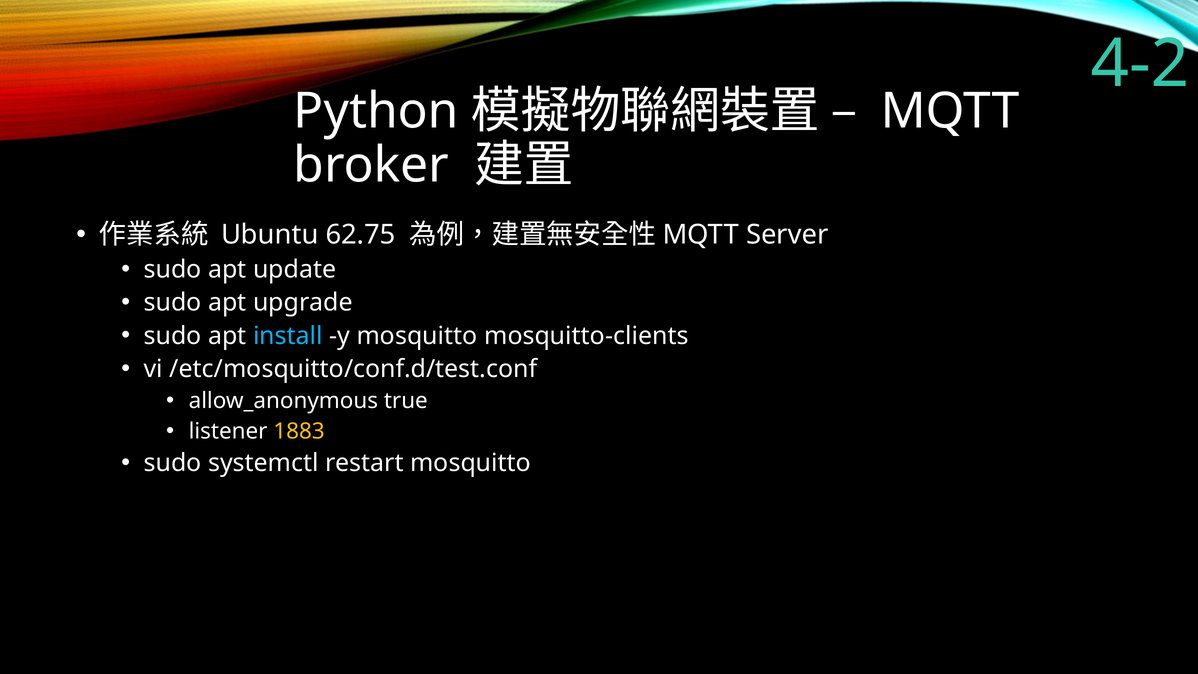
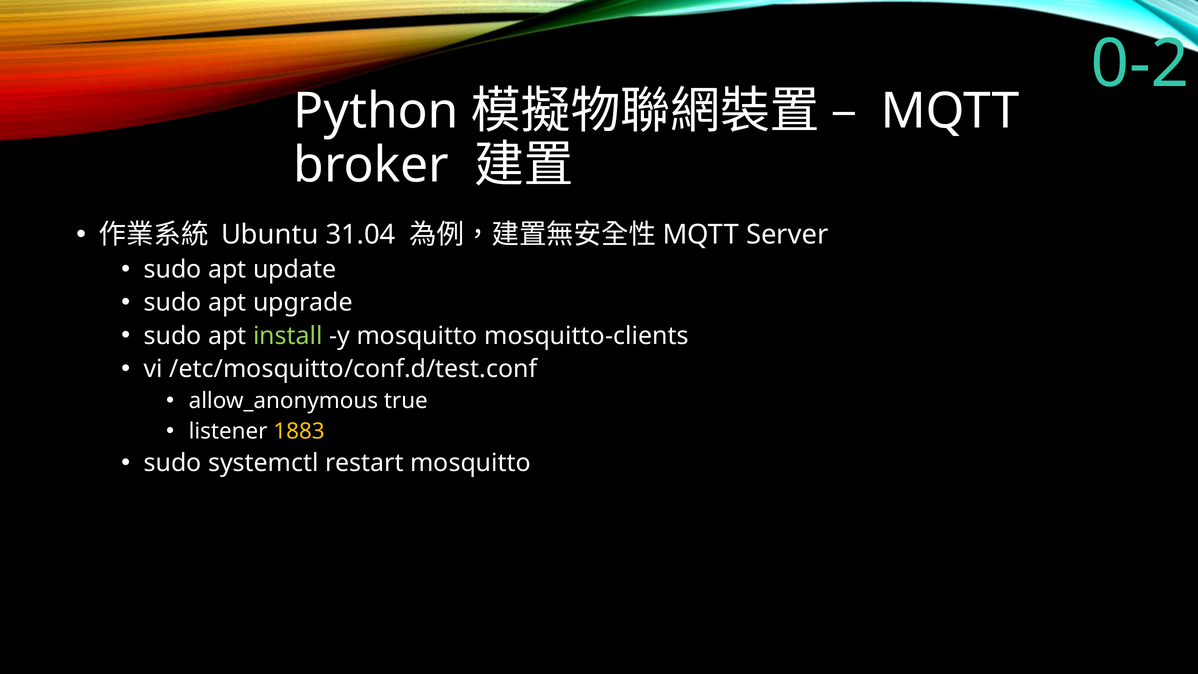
4-2: 4-2 -> 0-2 (1140, 64)
62.75: 62.75 -> 31.04 (361, 235)
install colour: light blue -> light green (288, 336)
